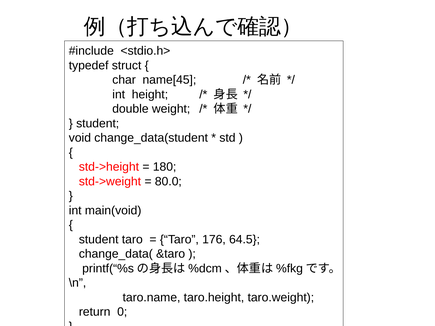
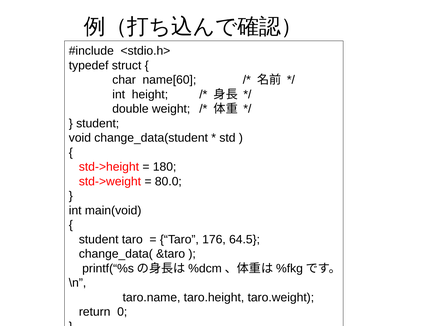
name[45: name[45 -> name[60 (169, 80)
